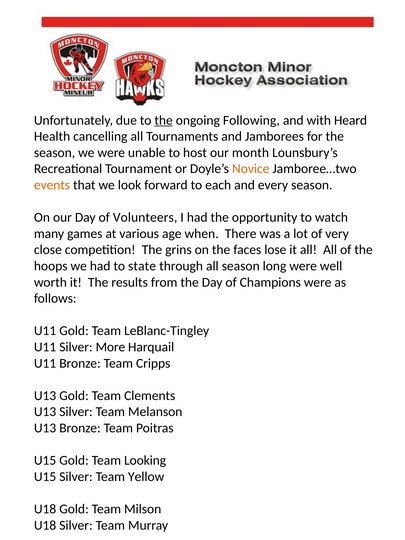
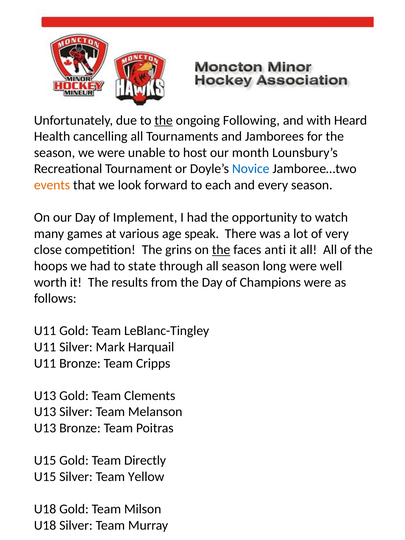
Novice colour: orange -> blue (251, 169)
Volunteers: Volunteers -> Implement (145, 217)
when: when -> speak (202, 234)
the underline: none -> present (221, 250)
lose: lose -> anti (275, 250)
More: More -> Mark (110, 347)
Looking: Looking -> Directly (145, 460)
